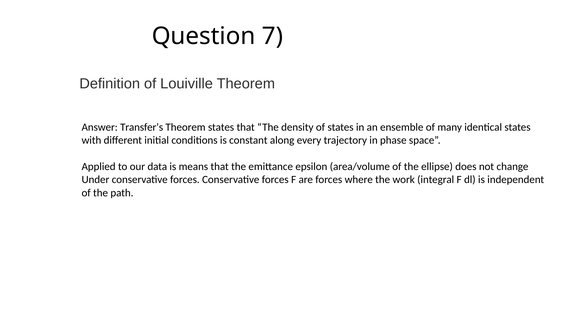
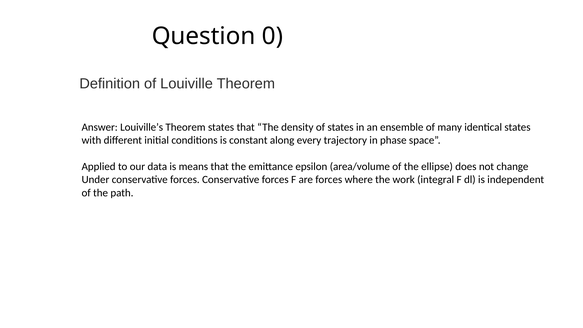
7: 7 -> 0 (272, 36)
Transfer’s: Transfer’s -> Louiville’s (142, 127)
